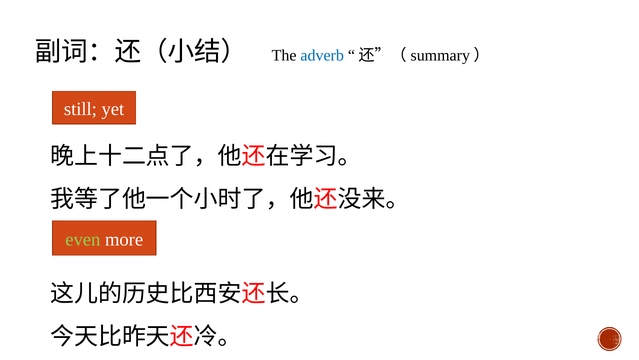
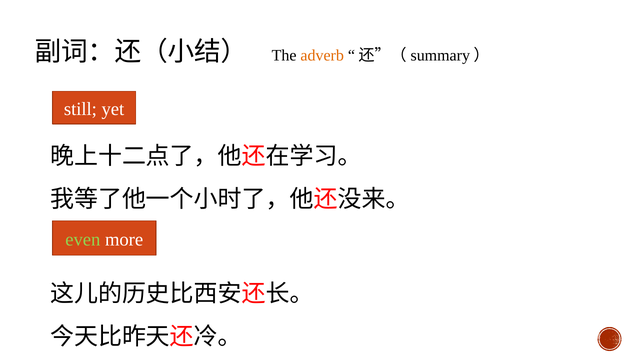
adverb colour: blue -> orange (322, 55)
